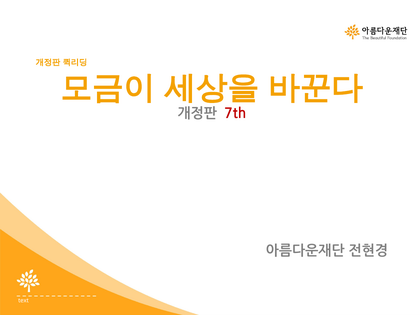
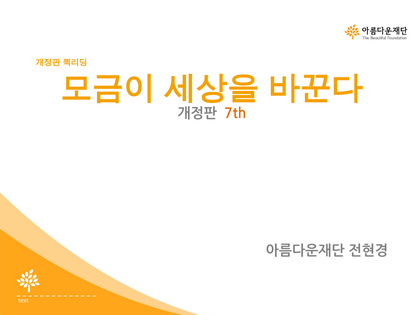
7th colour: red -> orange (235, 114)
